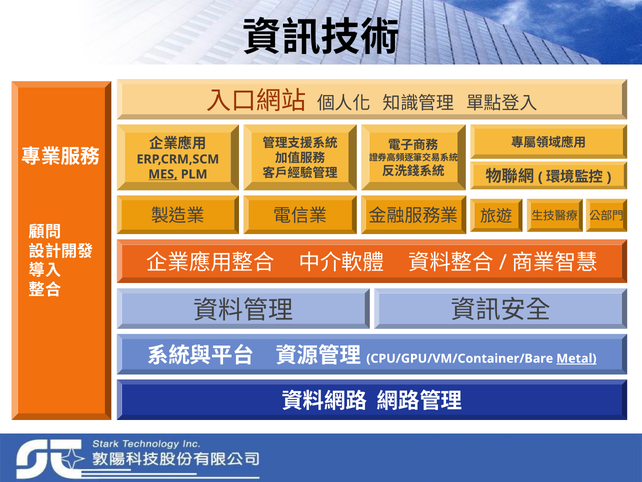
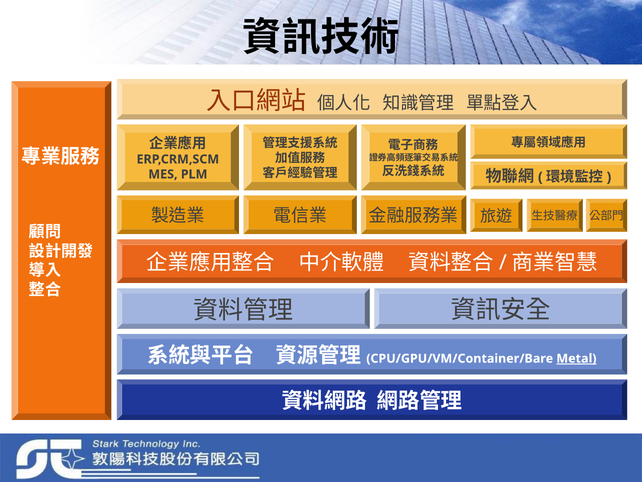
MES underline: present -> none (163, 174)
